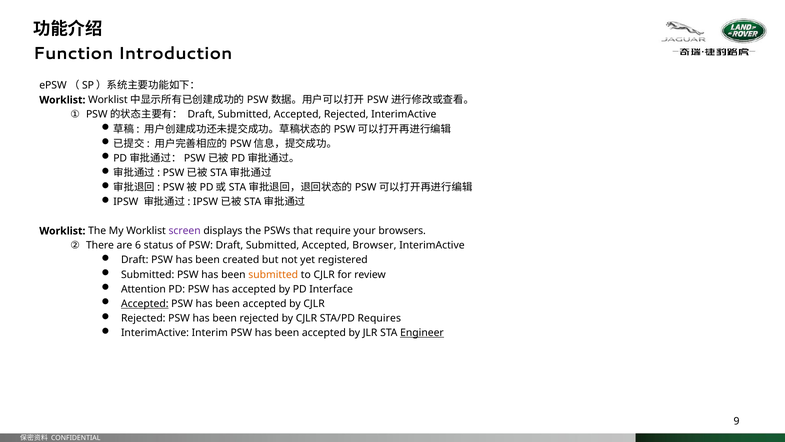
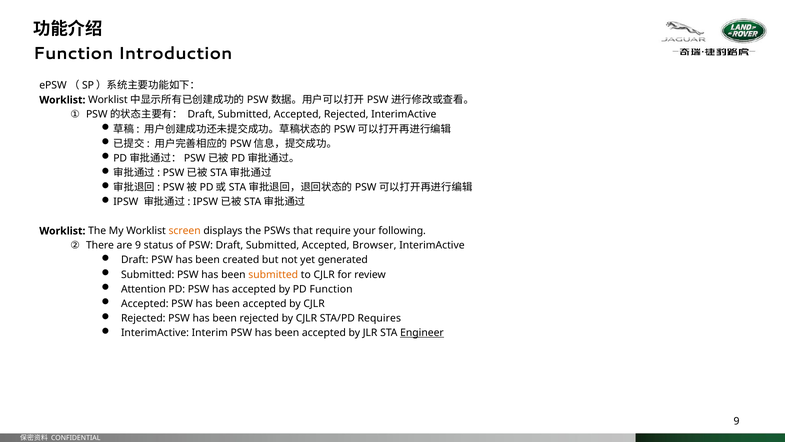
screen colour: purple -> orange (185, 231)
browsers: browsers -> following (402, 231)
are 6: 6 -> 9 (138, 245)
registered: registered -> generated (343, 260)
PD Interface: Interface -> Function (331, 289)
Accepted underline: present -> none (145, 304)
